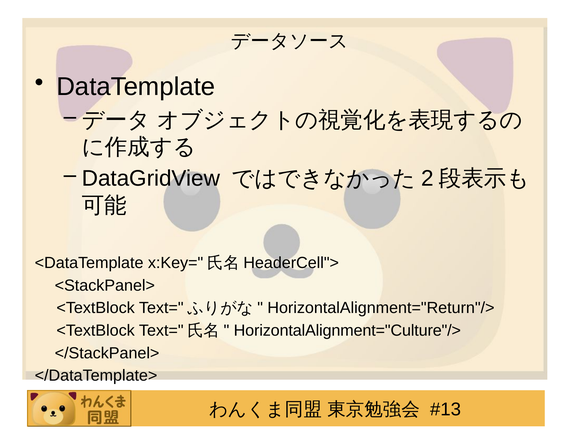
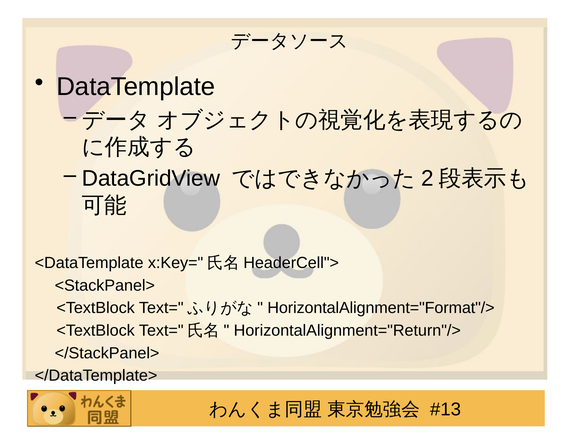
HorizontalAlignment="Return"/>: HorizontalAlignment="Return"/> -> HorizontalAlignment="Format"/> (381, 308)
HorizontalAlignment="Culture"/>: HorizontalAlignment="Culture"/> -> HorizontalAlignment="Return"/> (347, 331)
